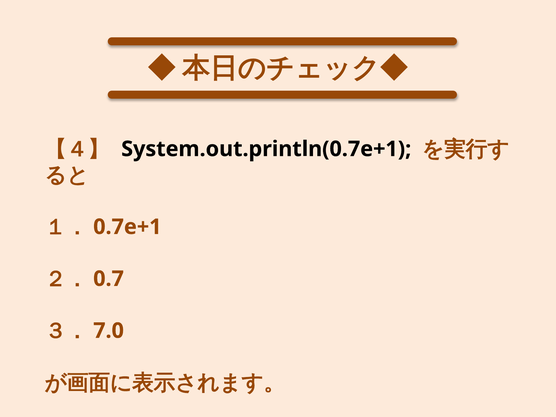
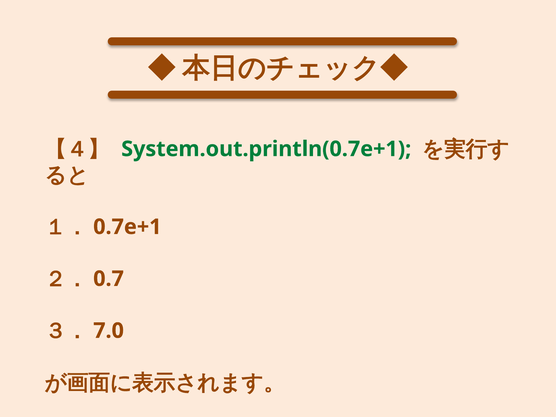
System.out.println(0.7e+1 colour: black -> green (266, 149)
